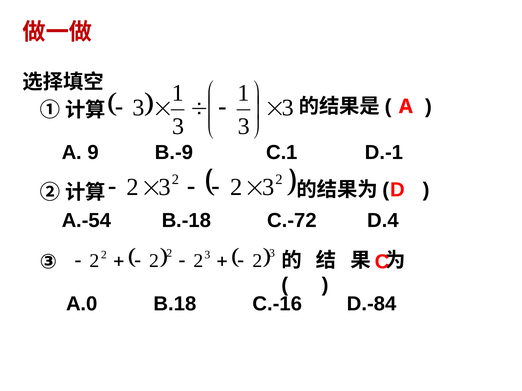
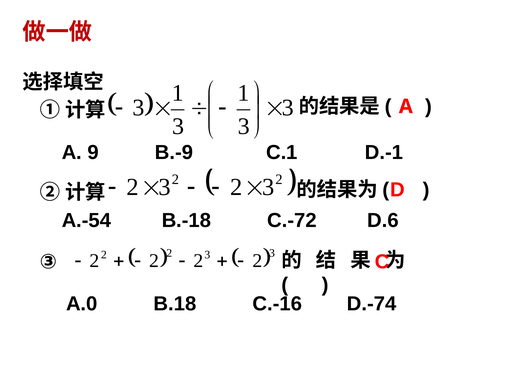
D.4: D.4 -> D.6 (383, 221)
D.-84: D.-84 -> D.-74 (372, 304)
